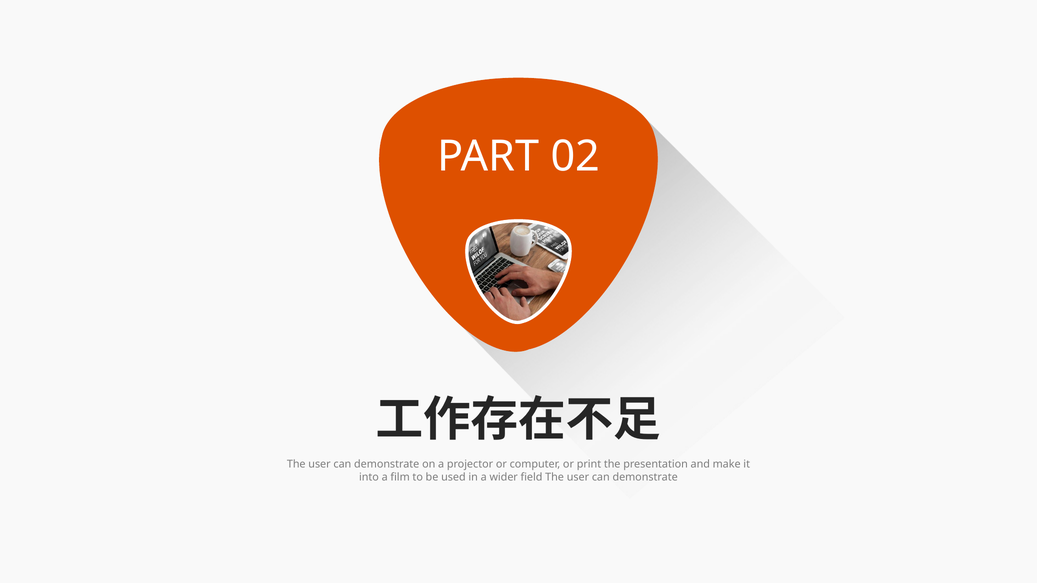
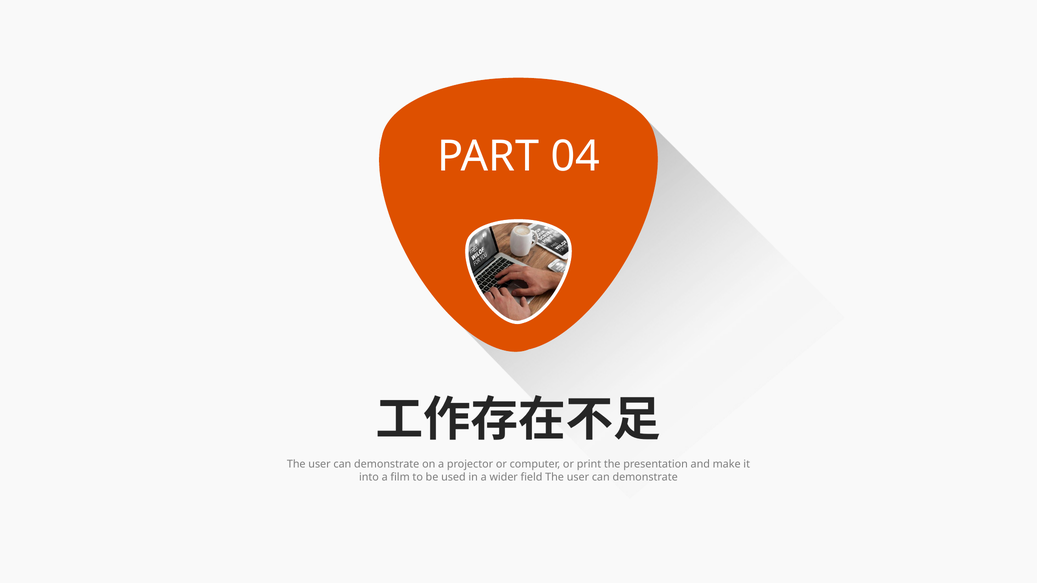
02: 02 -> 04 (575, 157)
